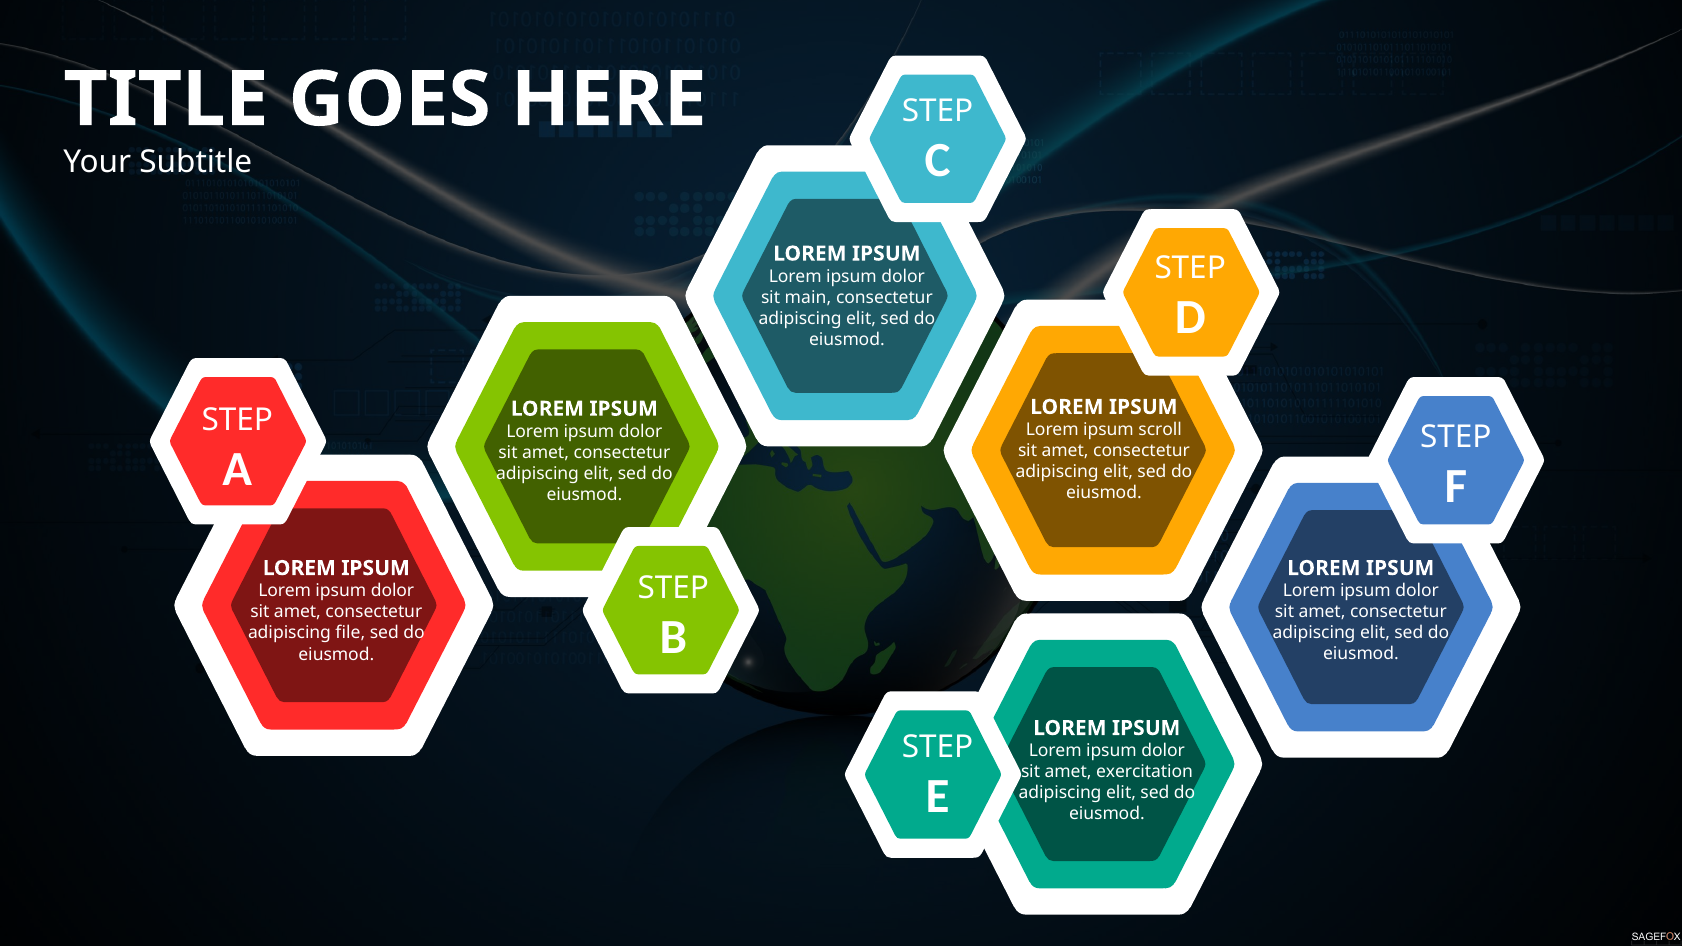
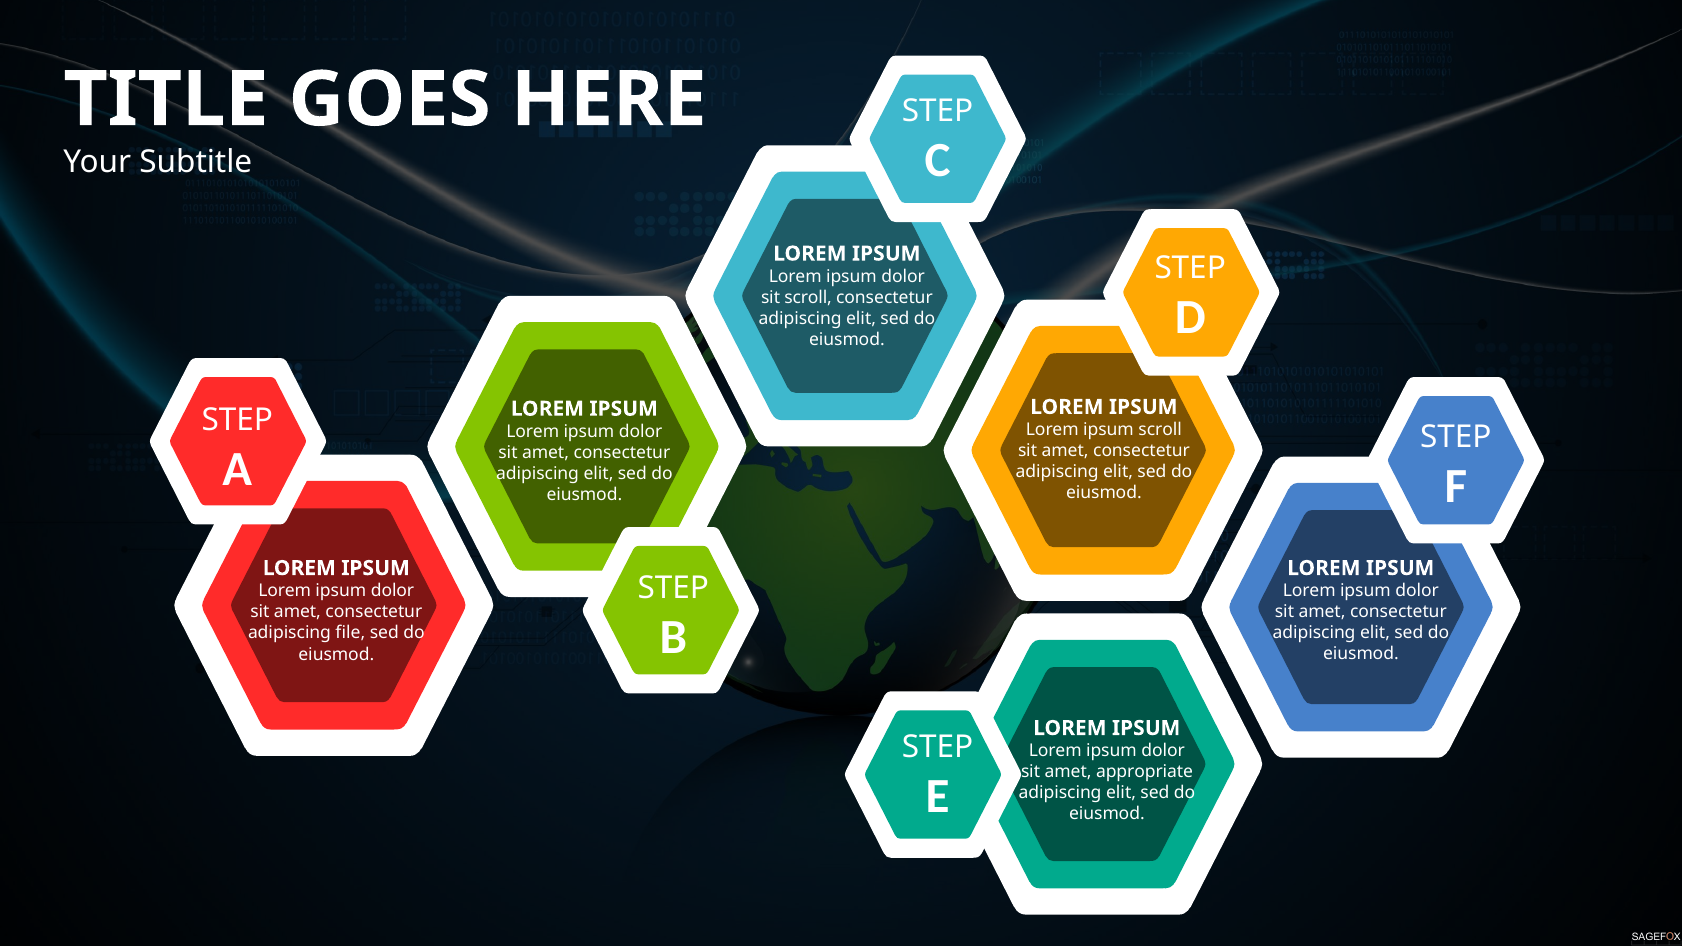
sit main: main -> scroll (808, 298)
exercitation: exercitation -> appropriate (1145, 772)
